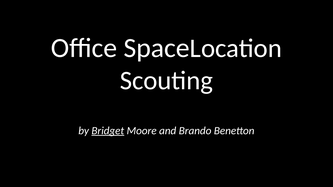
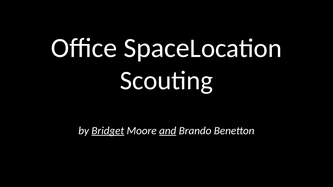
and underline: none -> present (168, 131)
